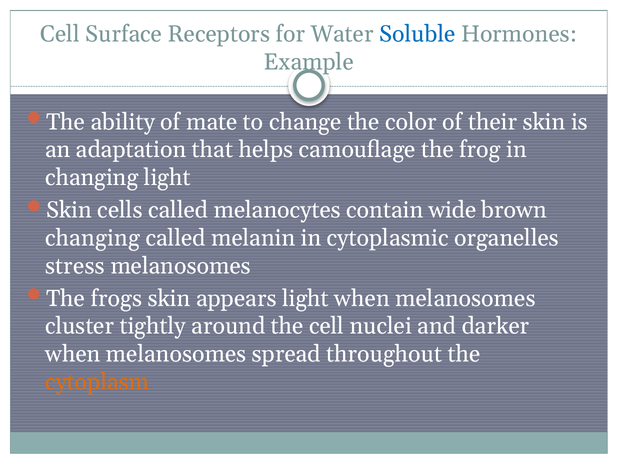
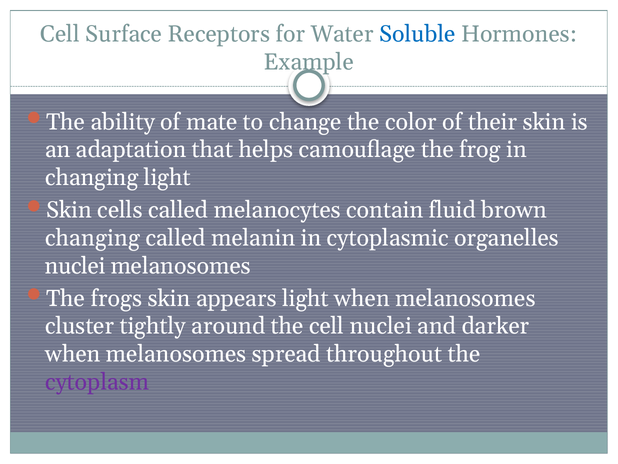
wide: wide -> fluid (452, 210)
stress: stress -> nuclei (75, 266)
cytoplasm colour: orange -> purple (97, 382)
